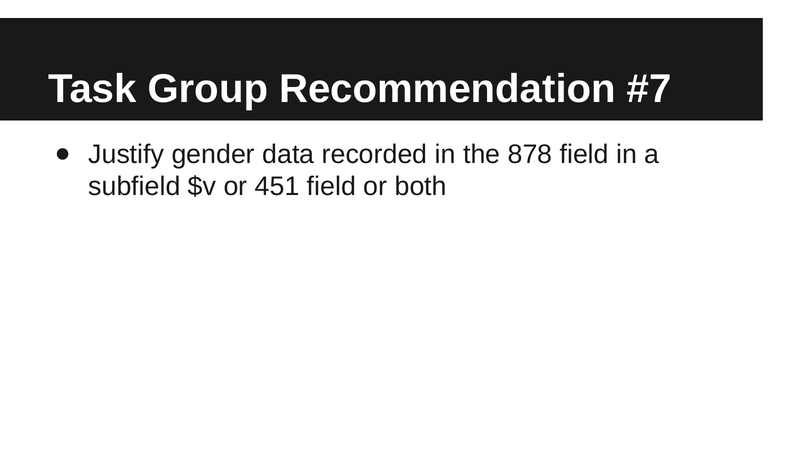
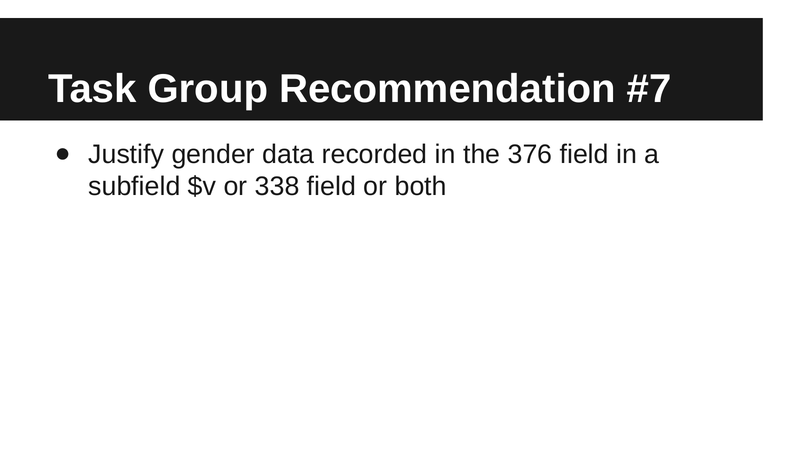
878: 878 -> 376 (530, 154)
451: 451 -> 338 (277, 186)
